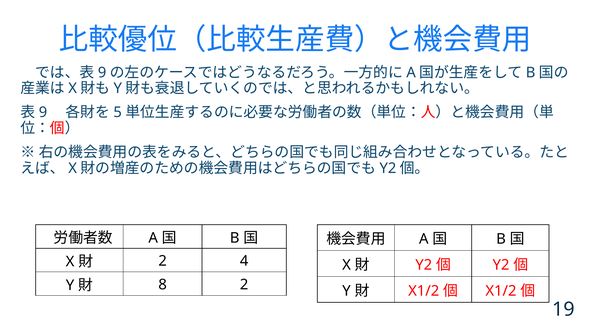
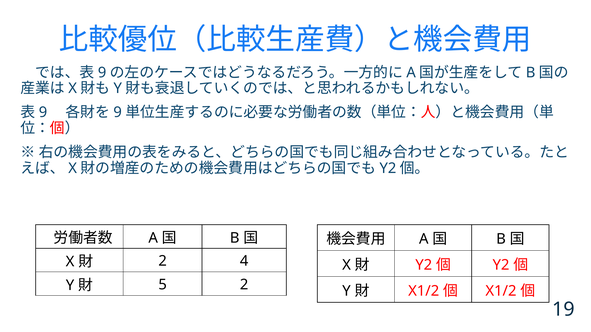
5: 5 -> 9 (118, 113)
8: 8 -> 5 (163, 285)
